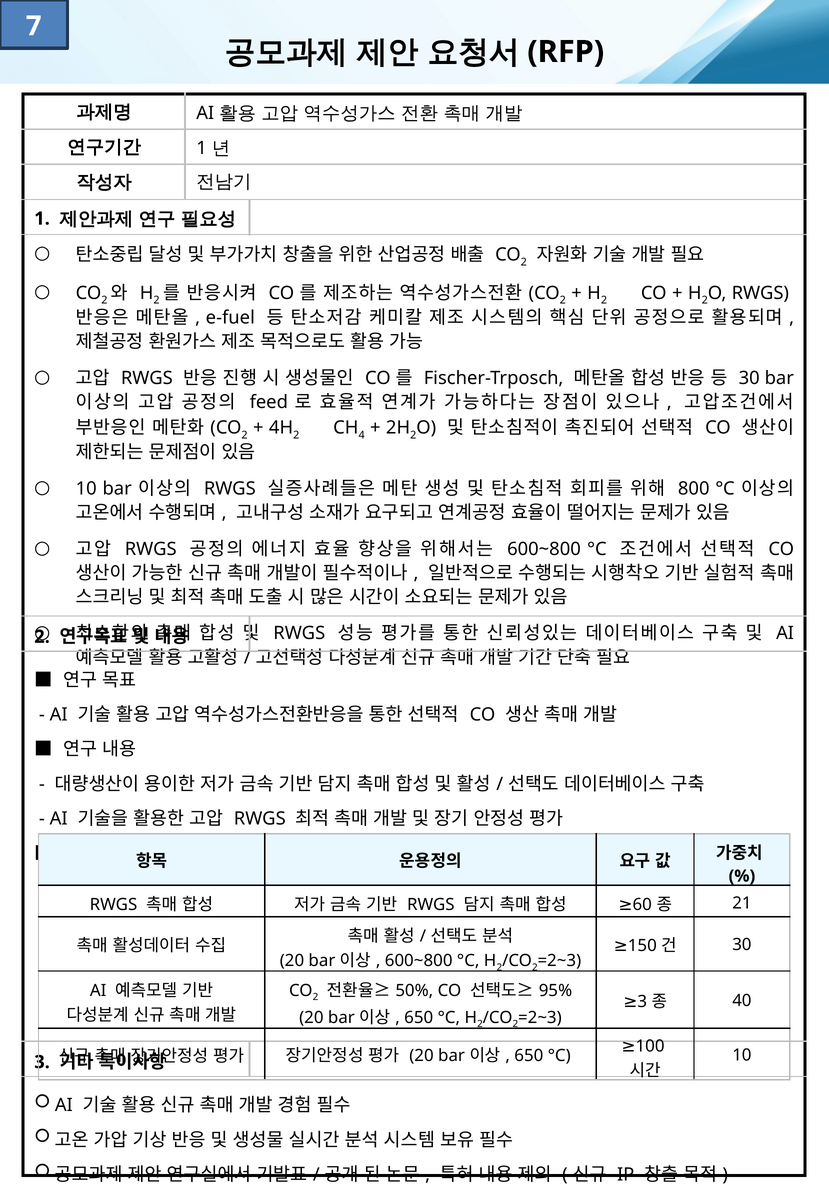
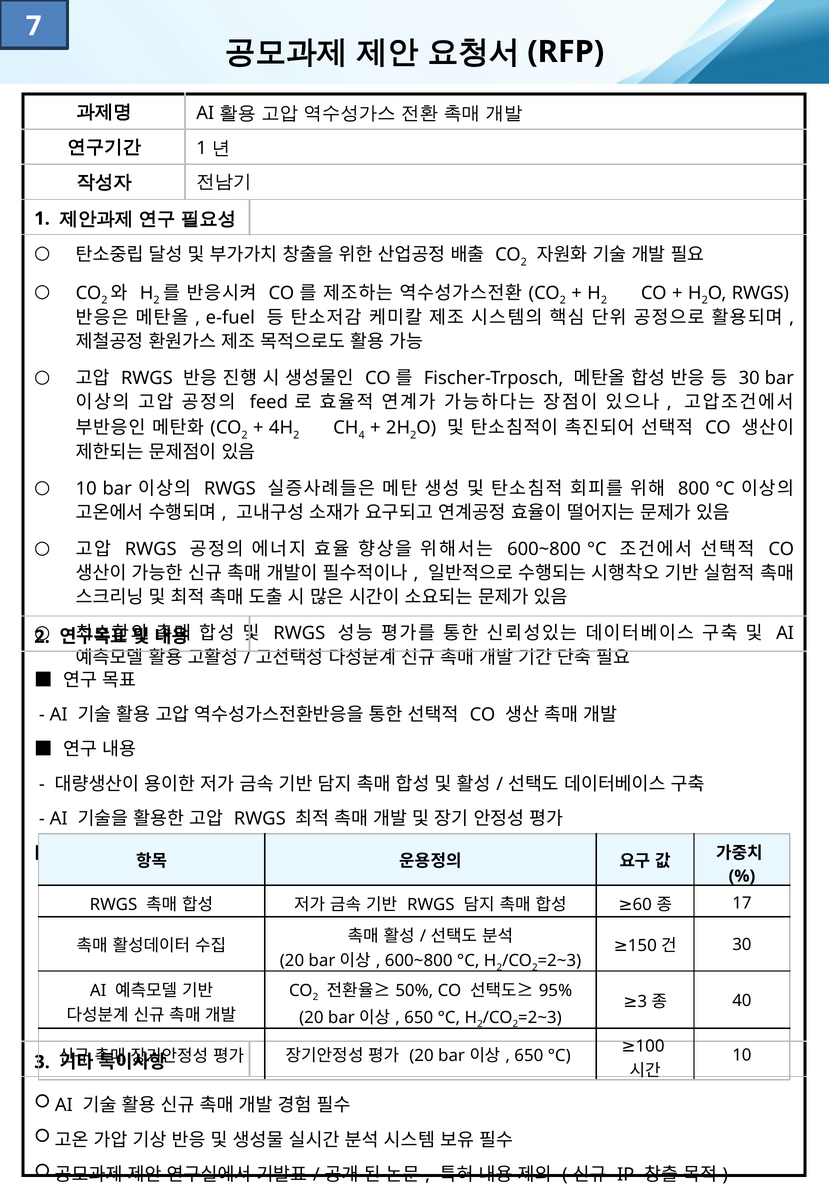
21: 21 -> 17 (742, 904)
